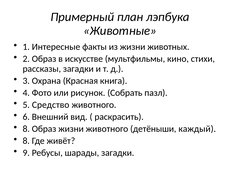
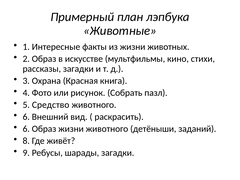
8: 8 -> 6 (26, 129)
каждый: каждый -> заданий (197, 129)
